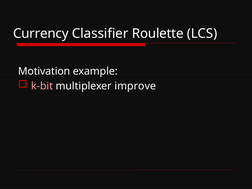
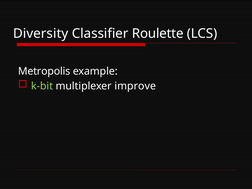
Currency: Currency -> Diversity (41, 34)
Motivation: Motivation -> Metropolis (44, 71)
k-bit colour: pink -> light green (42, 86)
